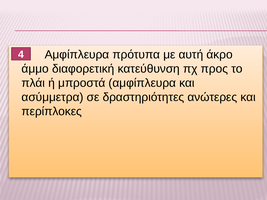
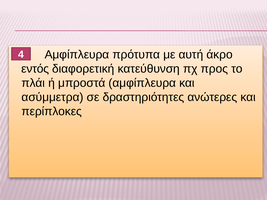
άμμο: άμμο -> εντός (35, 69)
